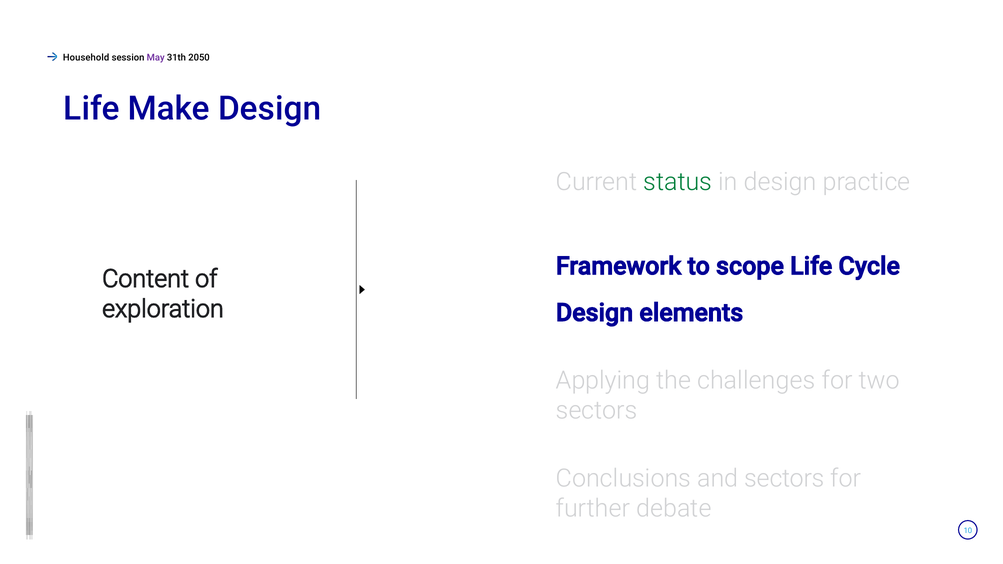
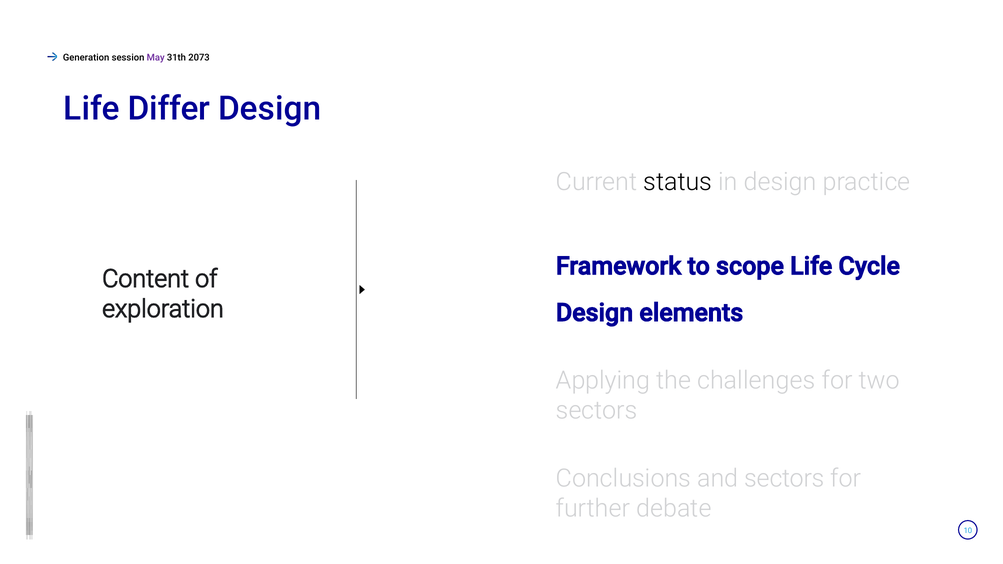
Household: Household -> Generation (86, 58)
2050: 2050 -> 2073 (199, 58)
Make: Make -> Differ (169, 109)
status colour: green -> black (678, 182)
